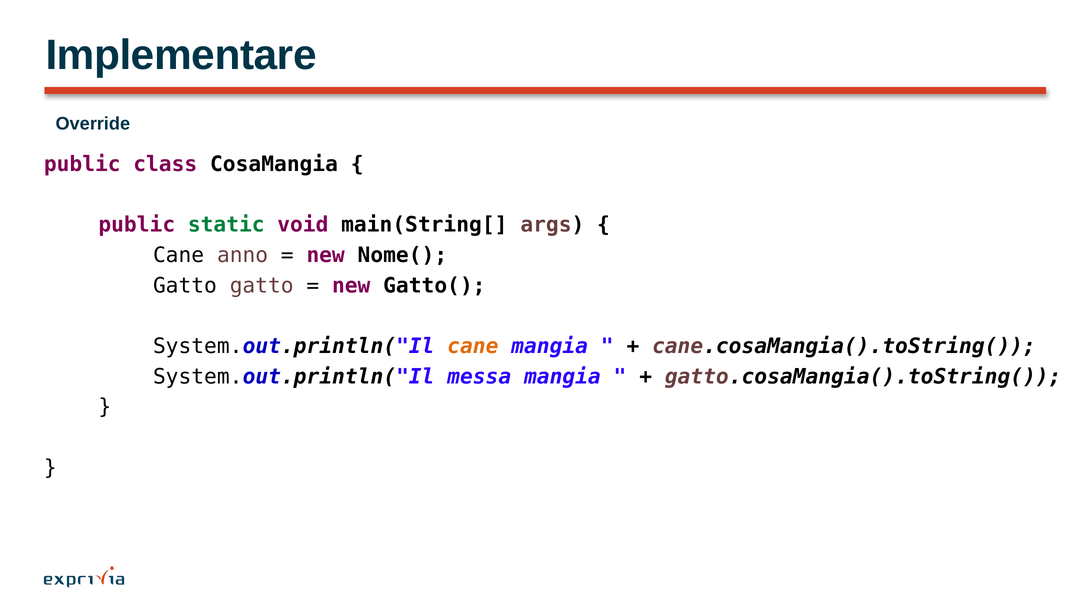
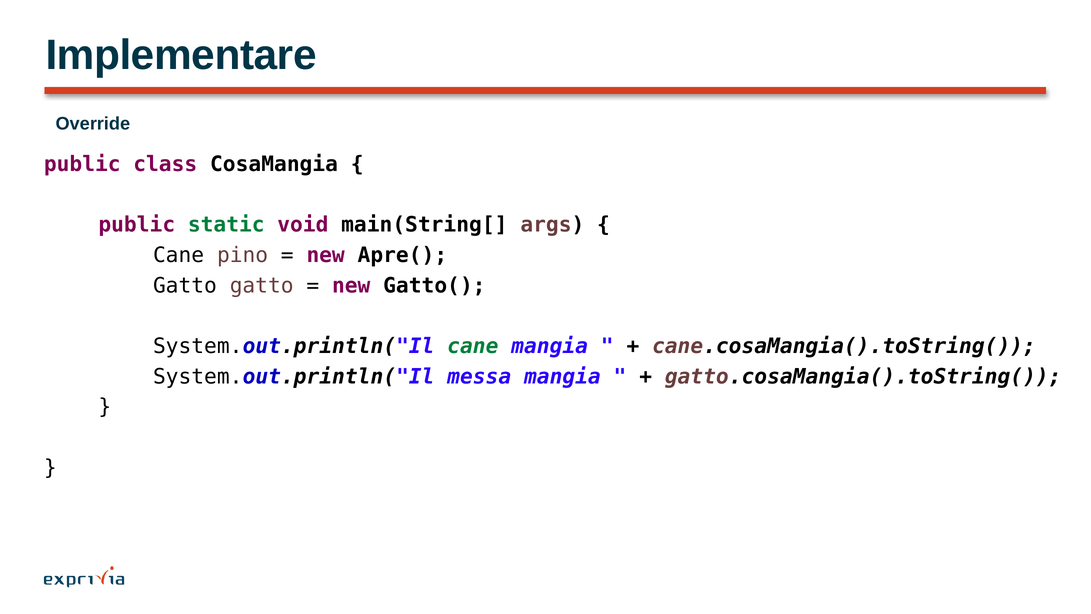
anno: anno -> pino (243, 255)
Nome(: Nome( -> Apre( (402, 255)
cane colour: orange -> green (473, 346)
